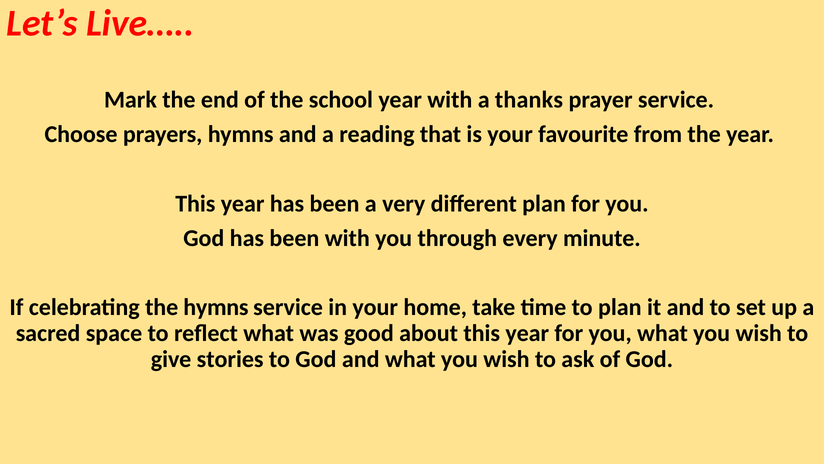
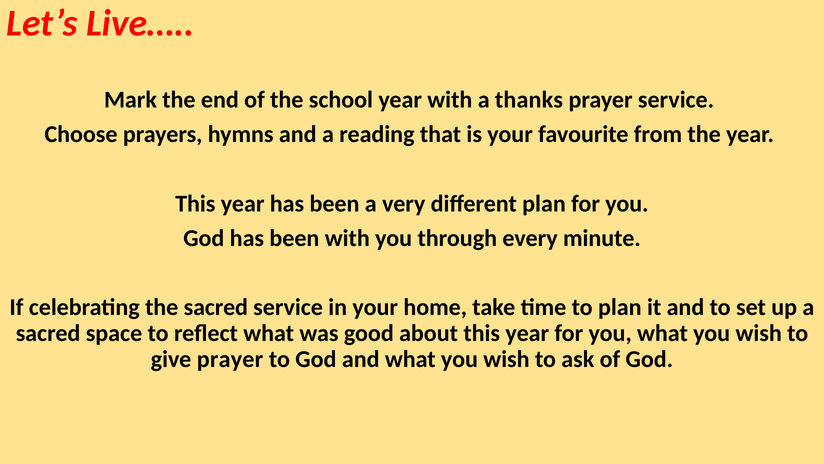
the hymns: hymns -> sacred (216, 307)
give stories: stories -> prayer (230, 359)
